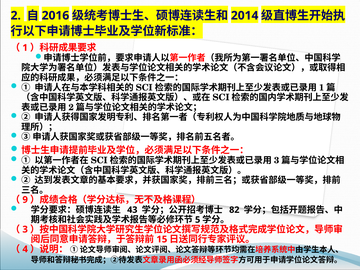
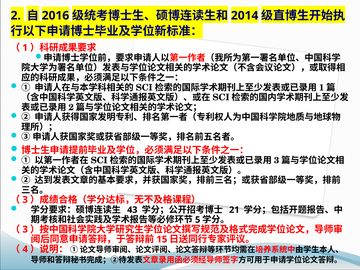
9: 9 -> 3 (25, 200)
82: 82 -> 21 (234, 210)
